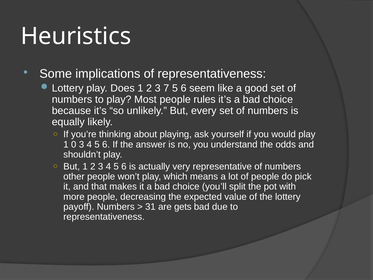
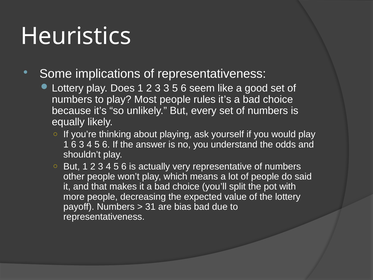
3 7: 7 -> 3 (166, 88)
1 0: 0 -> 6 (74, 144)
pick: pick -> said (303, 176)
gets: gets -> bias (183, 207)
